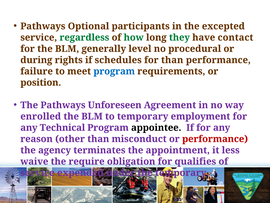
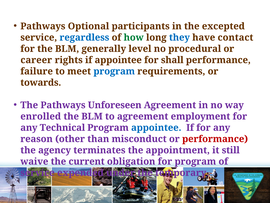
regardless colour: green -> blue (84, 37)
they colour: green -> blue (179, 37)
during: during -> career (36, 60)
if schedules: schedules -> appointee (118, 60)
for than: than -> shall (172, 60)
position: position -> towards (41, 82)
to temporary: temporary -> agreement (143, 116)
appointee colour: black -> blue (156, 127)
less: less -> still (231, 150)
require: require -> current (87, 161)
for qualifies: qualifies -> program (195, 161)
